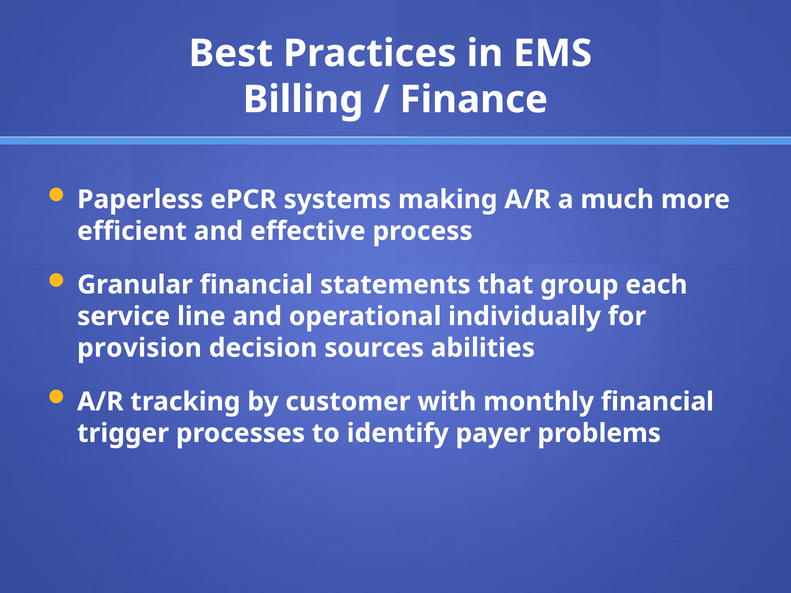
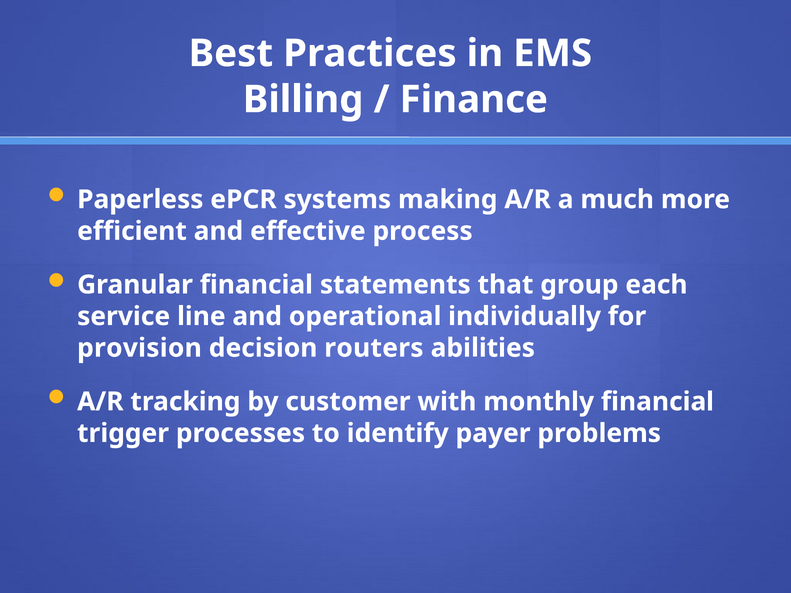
sources: sources -> routers (374, 348)
